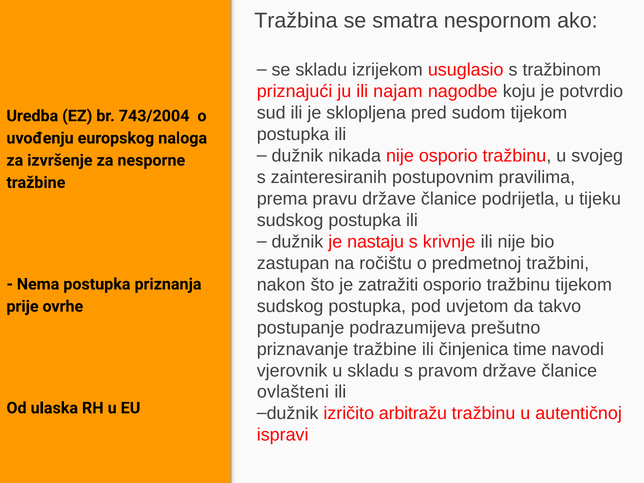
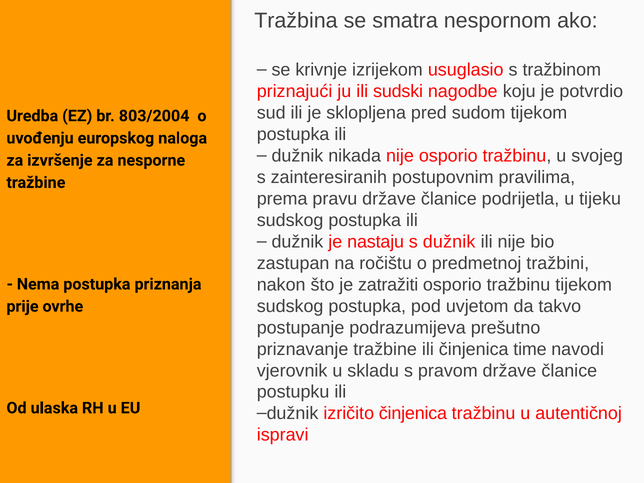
se skladu: skladu -> krivnje (321, 70)
najam: najam -> sudski (398, 91)
743/2004: 743/2004 -> 803/2004 (154, 116)
s krivnje: krivnje -> dužnik (449, 242)
ovlašteni: ovlašteni -> postupku (293, 392)
izričito arbitražu: arbitražu -> činjenica (413, 414)
